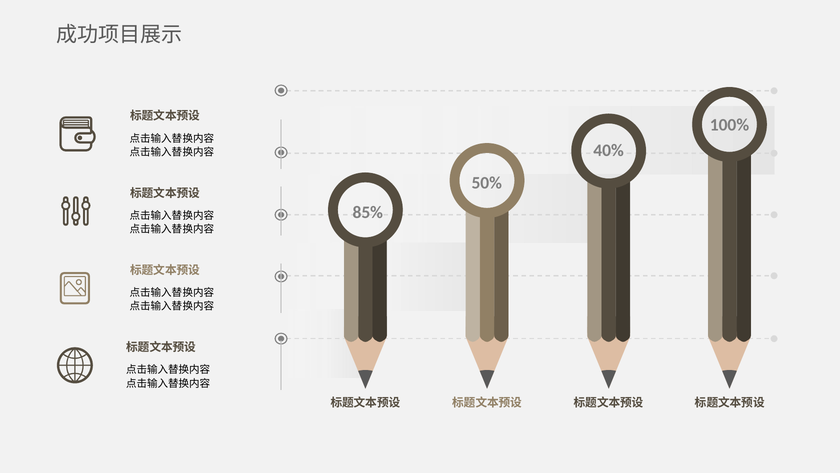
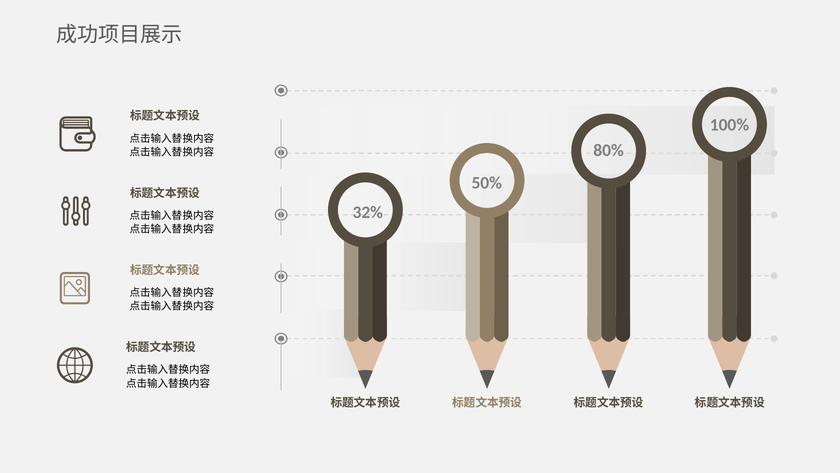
40%: 40% -> 80% (609, 150)
85%: 85% -> 32% (368, 212)
